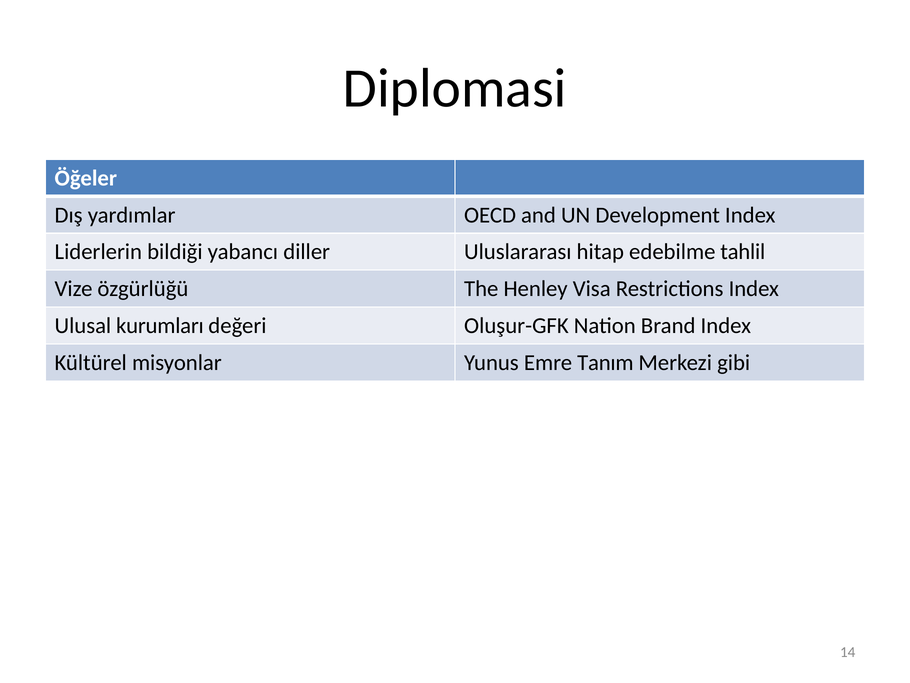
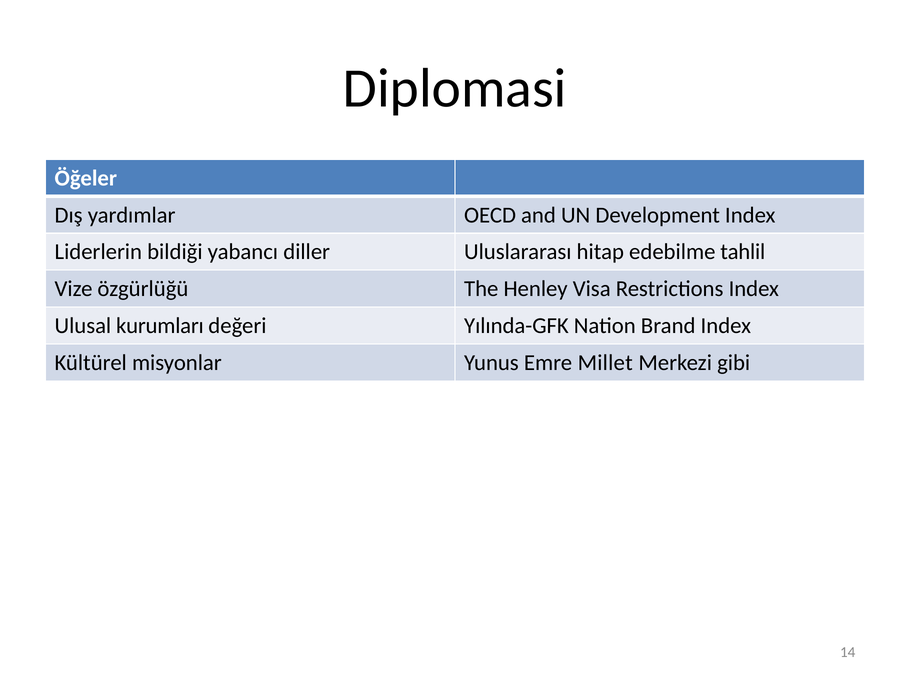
Oluşur-GFK: Oluşur-GFK -> Yılında-GFK (516, 326)
Tanım: Tanım -> Millet (605, 362)
